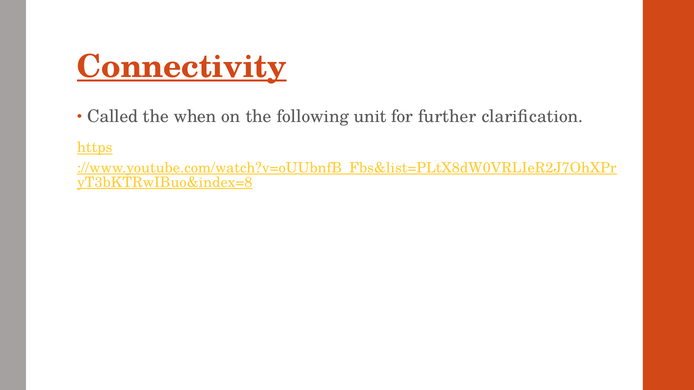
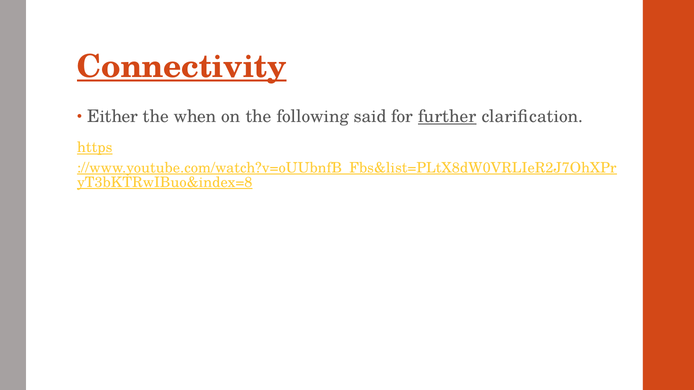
Called: Called -> Either (113, 117)
unit: unit -> said (370, 117)
further underline: none -> present (447, 117)
